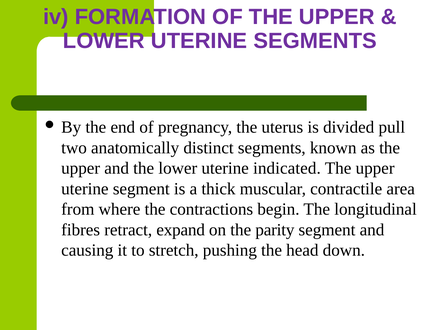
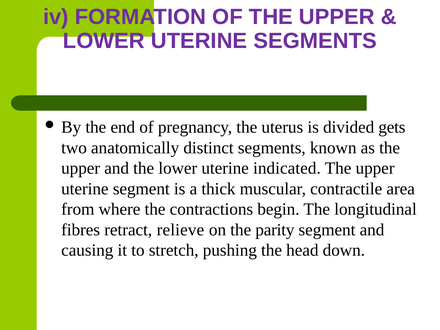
pull: pull -> gets (392, 127)
expand: expand -> relieve (180, 230)
